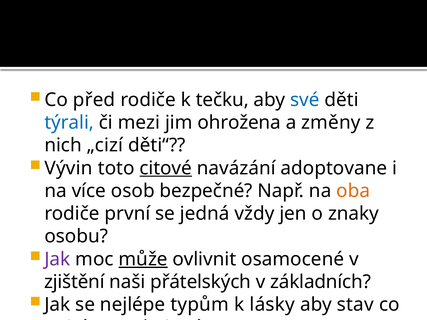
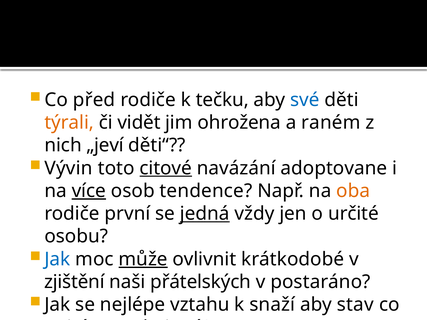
týrali colour: blue -> orange (69, 123)
mezi: mezi -> vidět (139, 123)
změny: změny -> raném (331, 123)
„cizí: „cizí -> „jeví (105, 145)
více underline: none -> present (89, 191)
bezpečné: bezpečné -> tendence (206, 191)
jedná underline: none -> present (205, 214)
znaky: znaky -> určité (353, 214)
Jak colour: purple -> blue (57, 259)
osamocené: osamocené -> krátkodobé (293, 259)
základních: základních -> postaráno (320, 282)
typům: typům -> vztahu (200, 305)
lásky: lásky -> snaží (272, 305)
